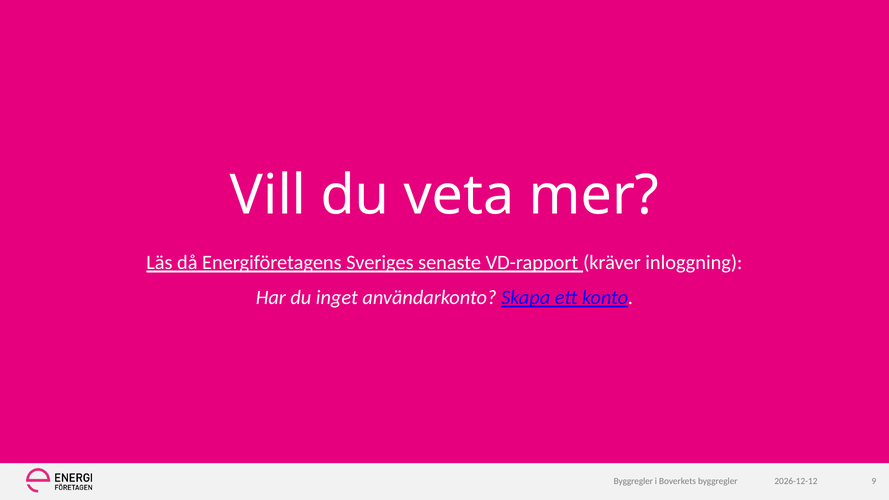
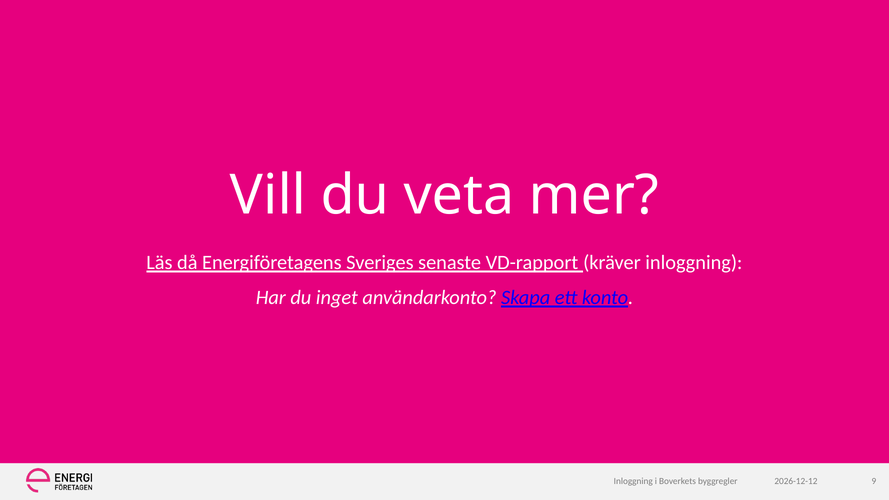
Byggregler: Byggregler -> Inloggning (633, 481)
